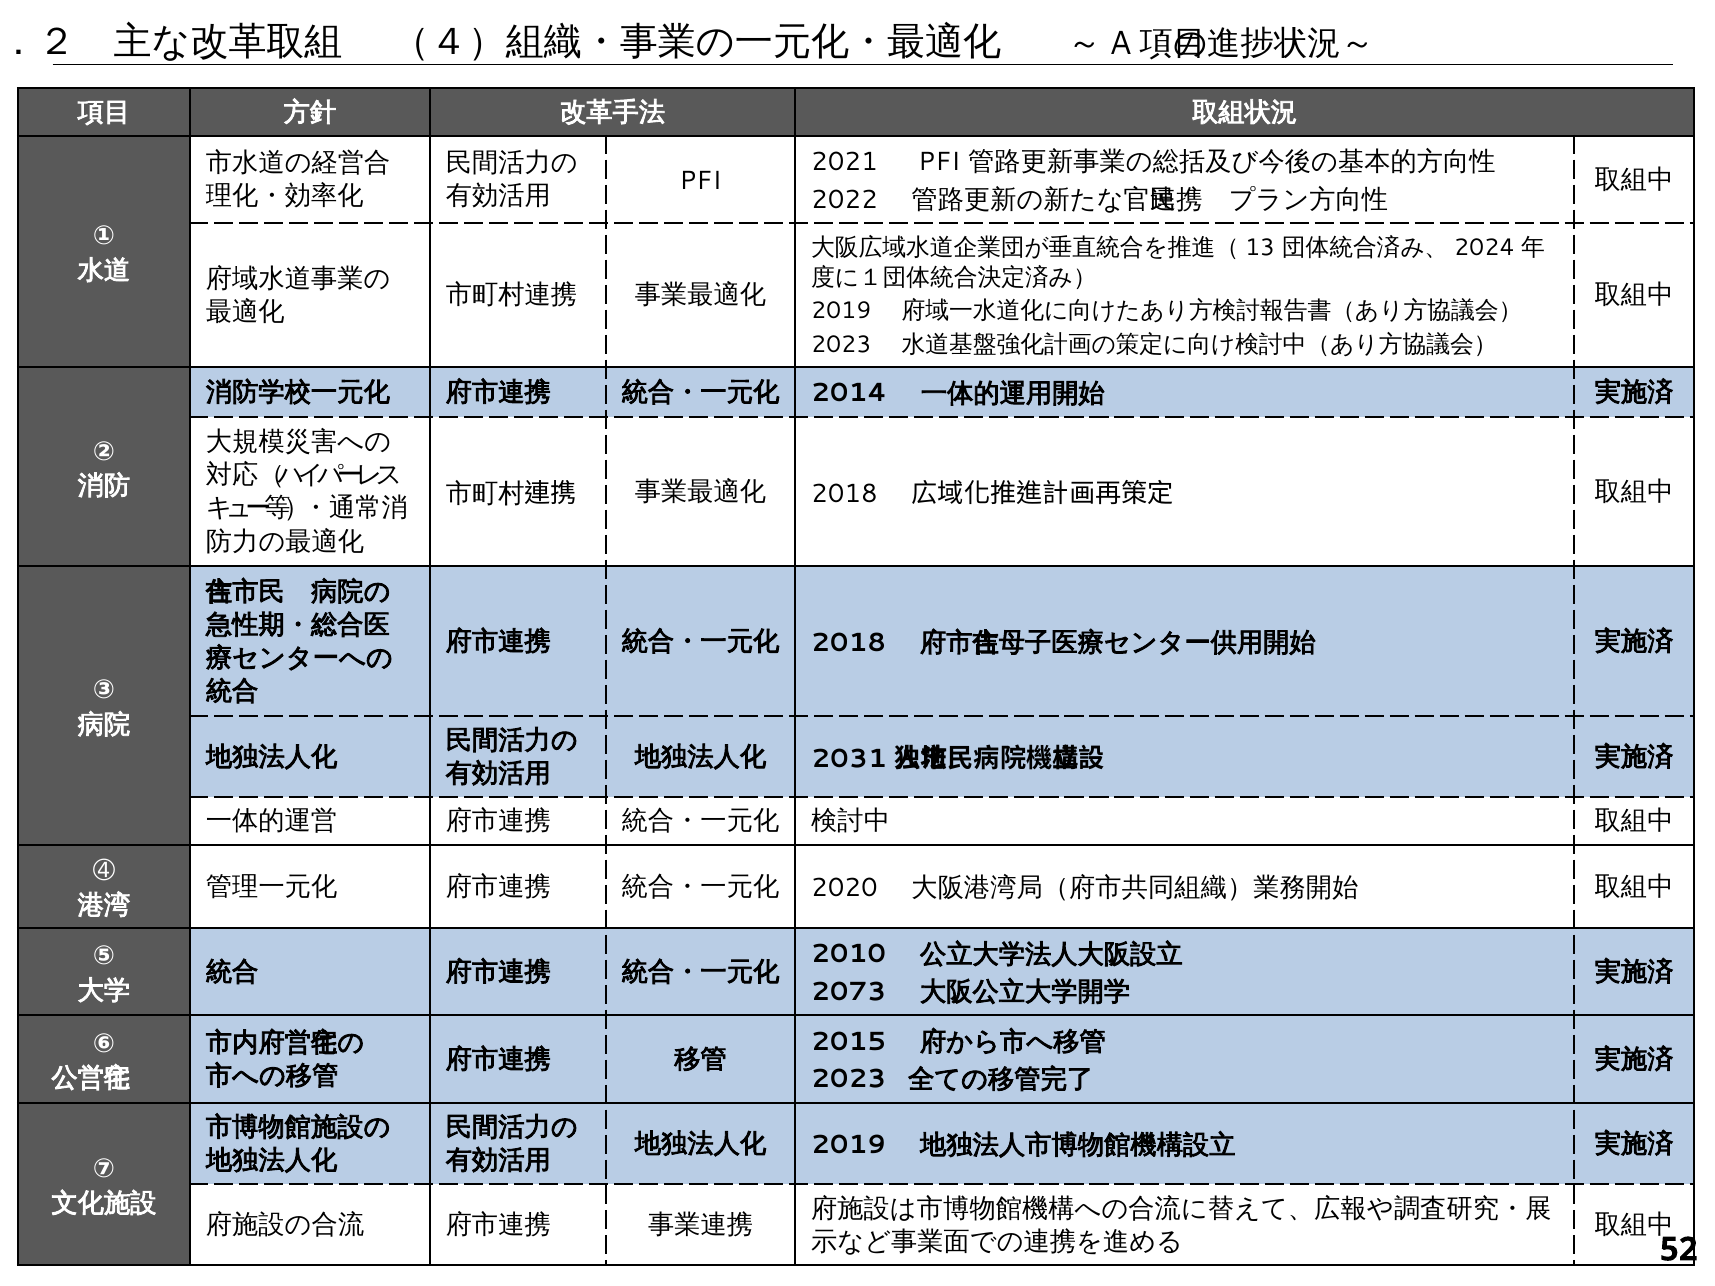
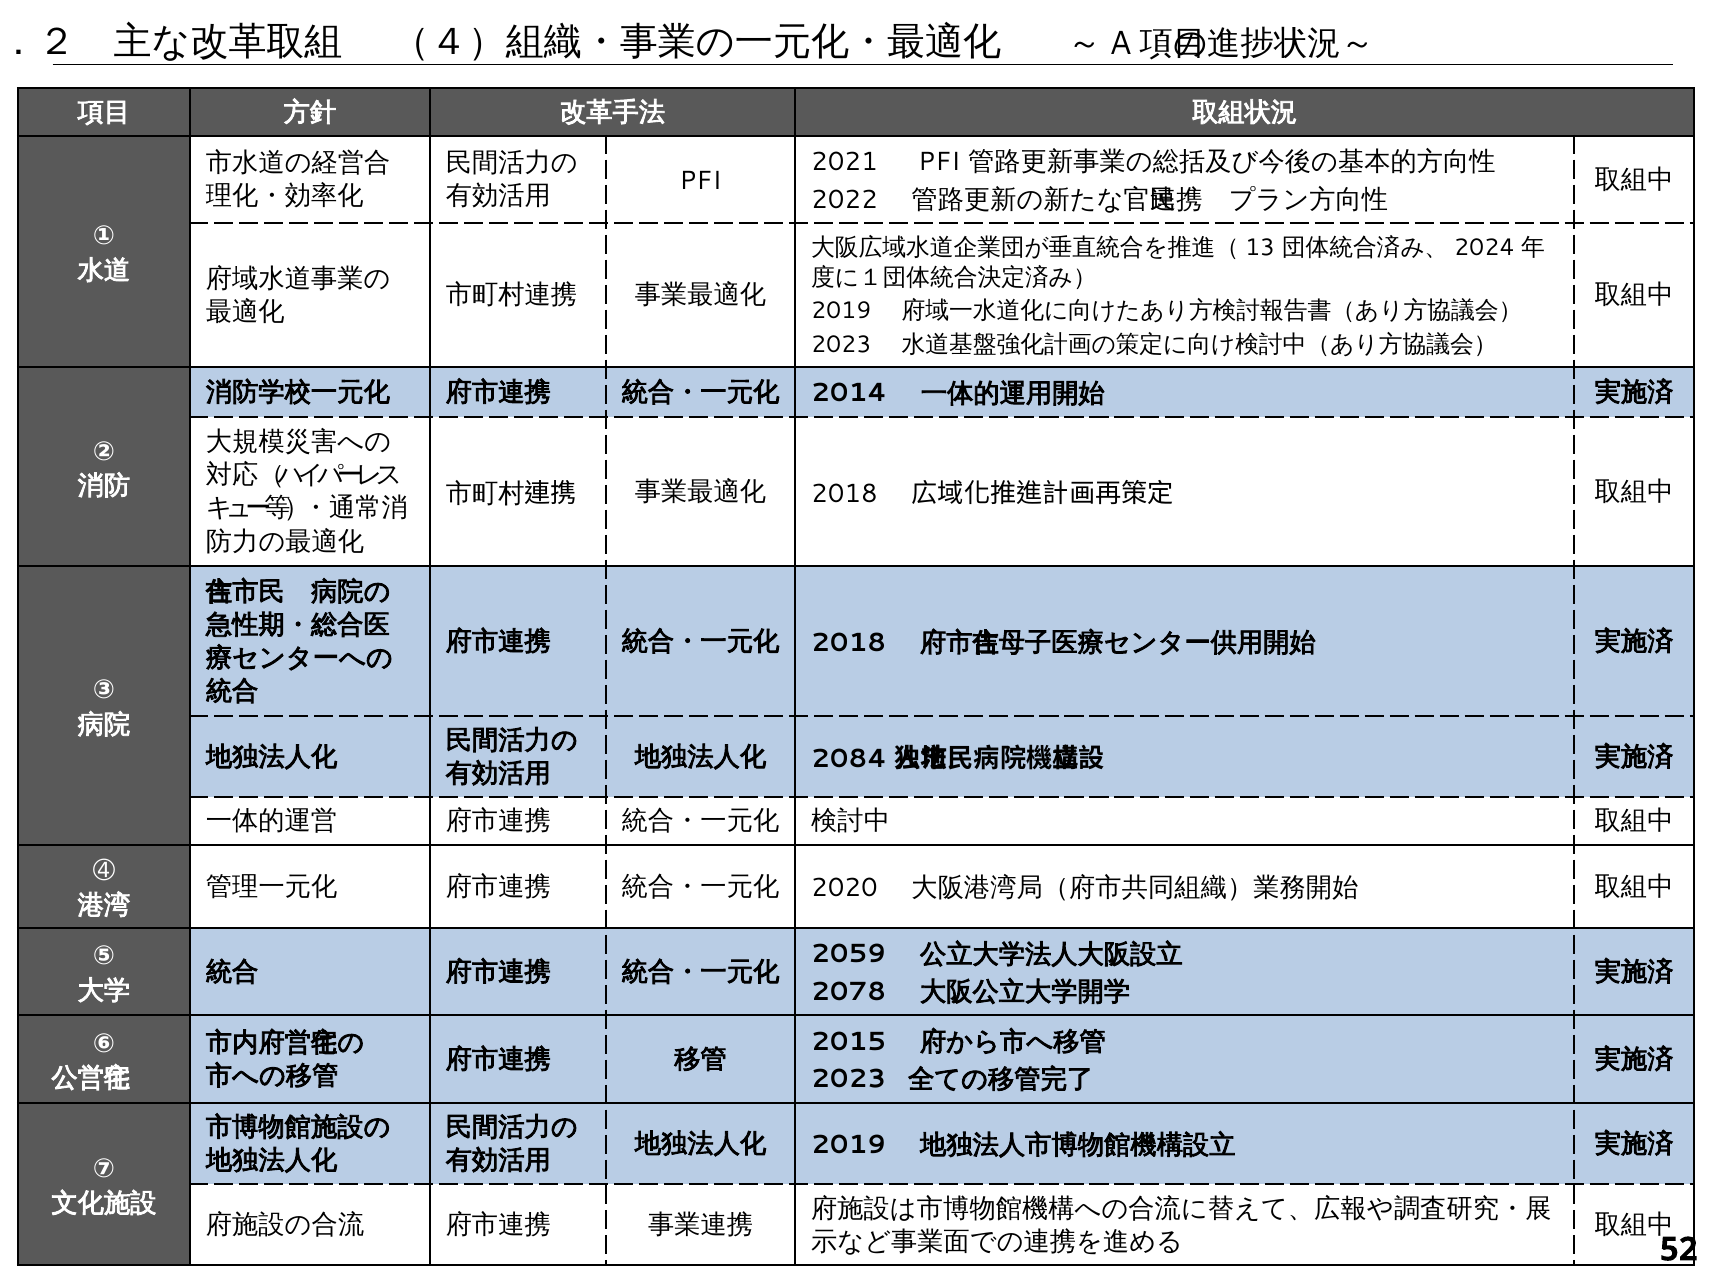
2031: 2031 -> 2084 (849, 759)
2010: 2010 -> 2059 (849, 954)
2073: 2073 -> 2078 (849, 992)
